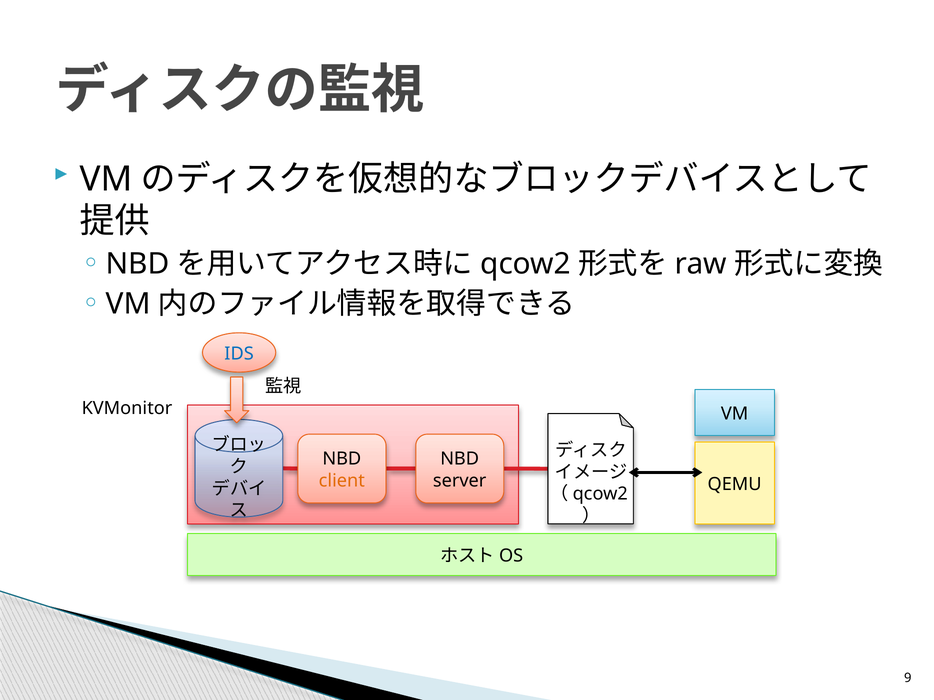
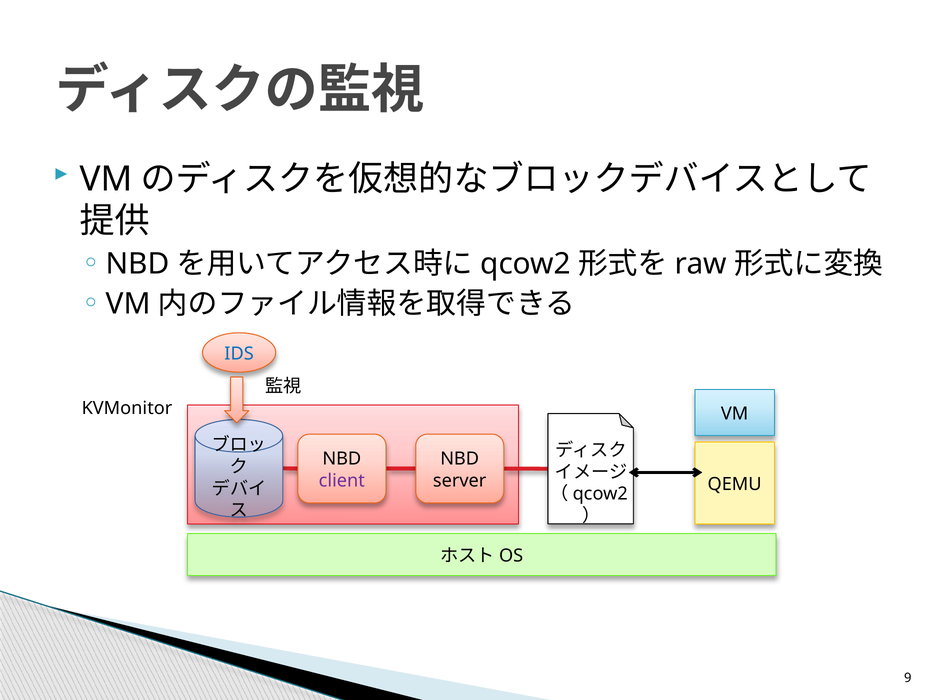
client colour: orange -> purple (342, 481)
